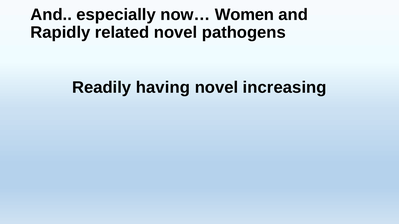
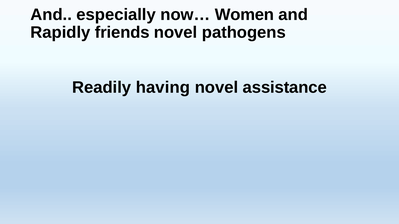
related: related -> friends (122, 33)
increasing: increasing -> assistance (285, 88)
